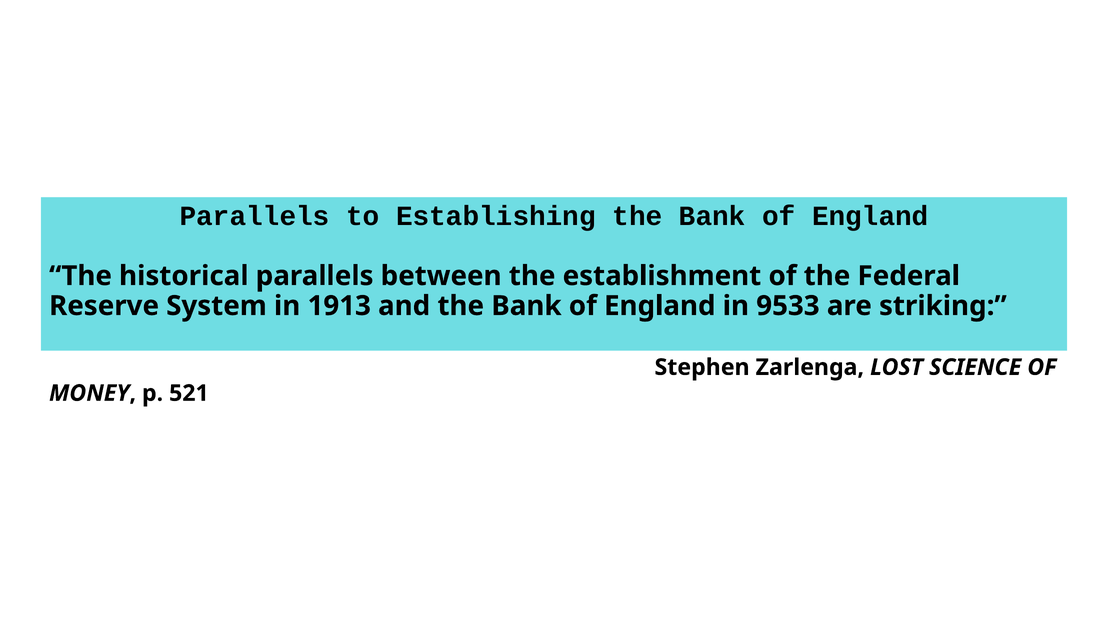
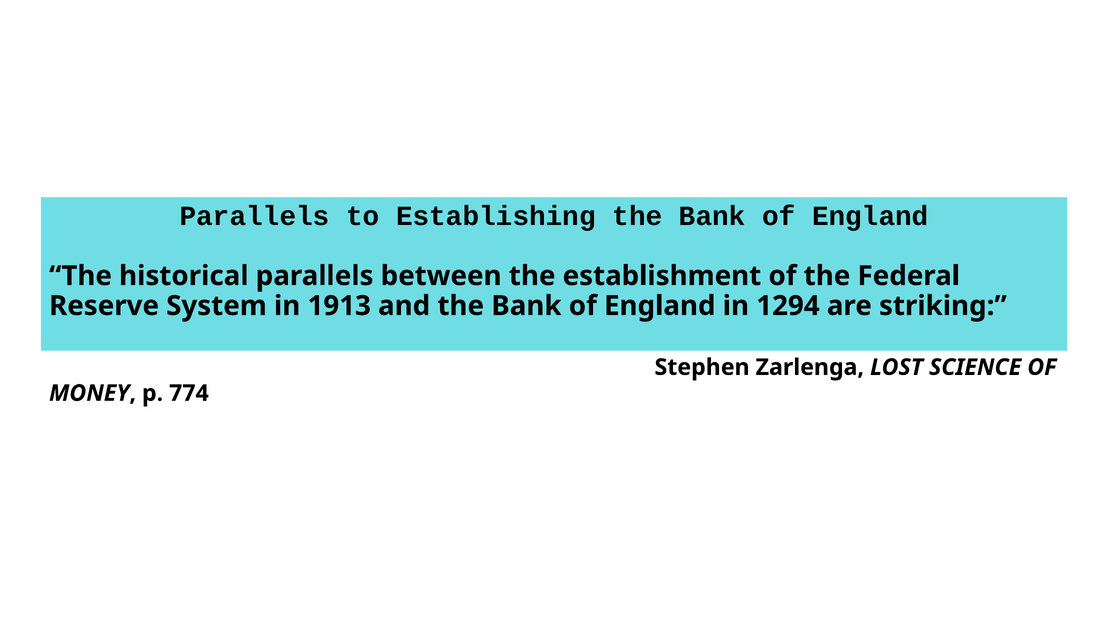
9533: 9533 -> 1294 (788, 306)
521: 521 -> 774 (189, 393)
